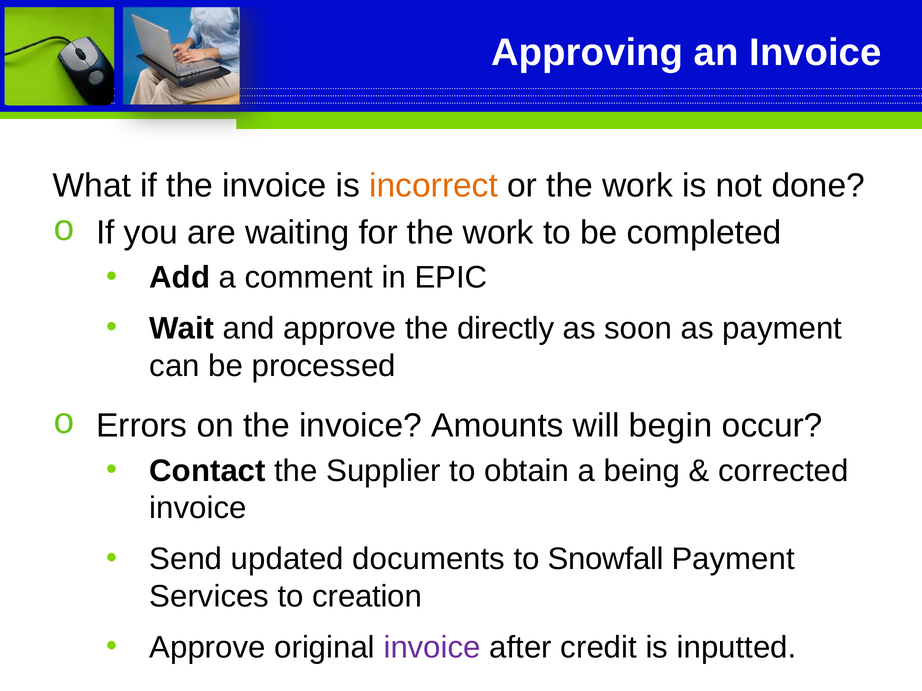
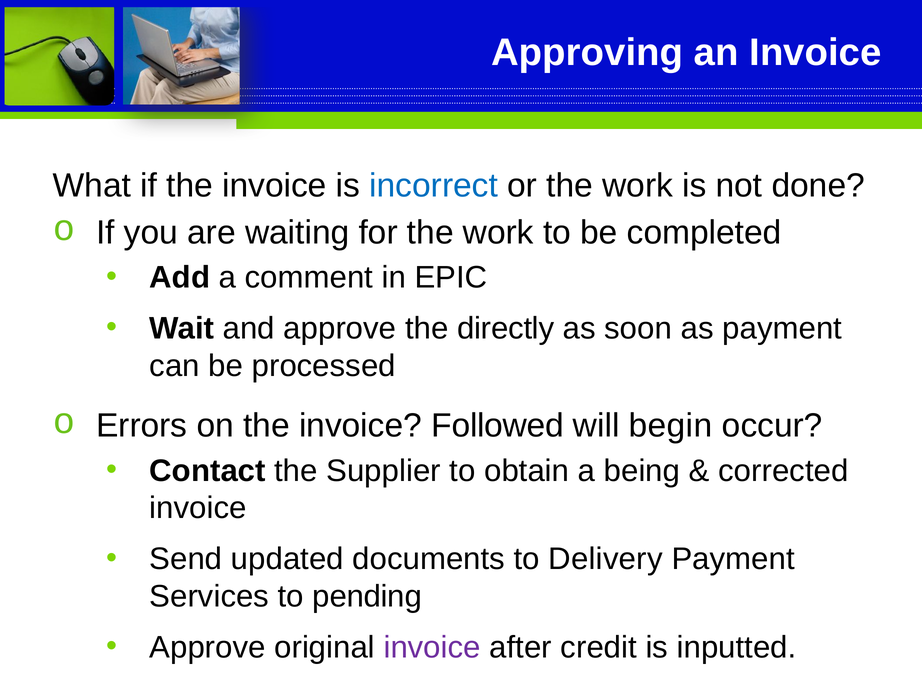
incorrect colour: orange -> blue (434, 186)
Amounts: Amounts -> Followed (498, 426)
Snowfall: Snowfall -> Delivery (606, 559)
creation: creation -> pending (367, 597)
